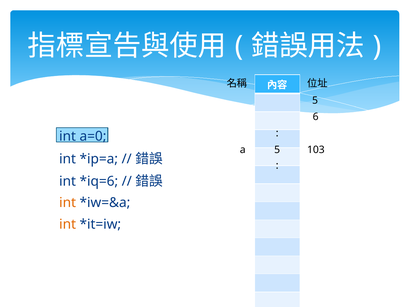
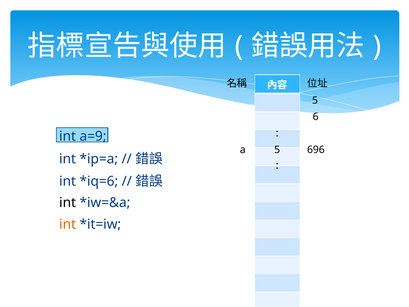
a=0: a=0 -> a=9 (93, 136)
103: 103 -> 696 (316, 150)
int colour: orange -> black (68, 203)
